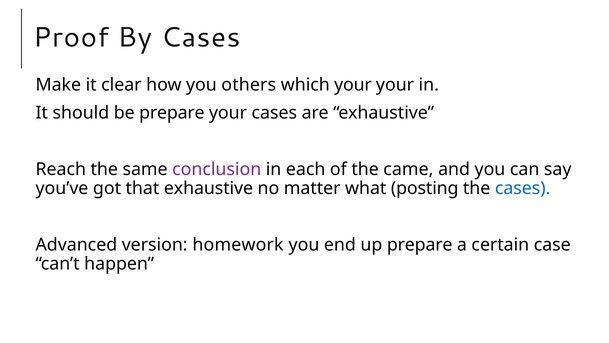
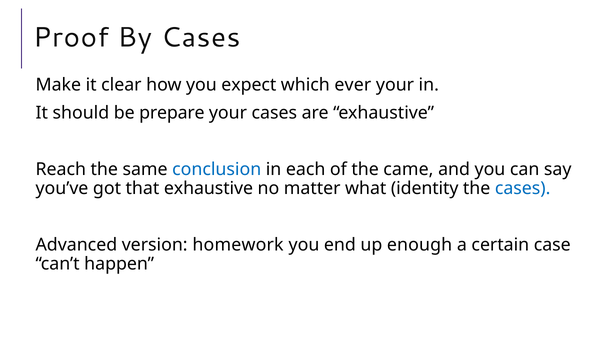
others: others -> expect (249, 85)
which your: your -> ever (353, 85)
conclusion colour: purple -> blue (217, 169)
posting: posting -> identity (425, 188)
up prepare: prepare -> enough (420, 244)
